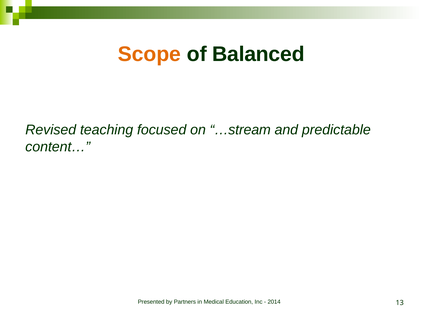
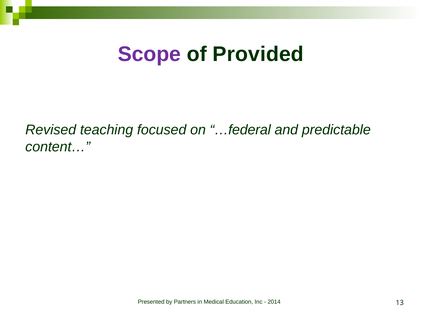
Scope colour: orange -> purple (149, 54)
Balanced: Balanced -> Provided (258, 54)
…stream: …stream -> …federal (240, 130)
